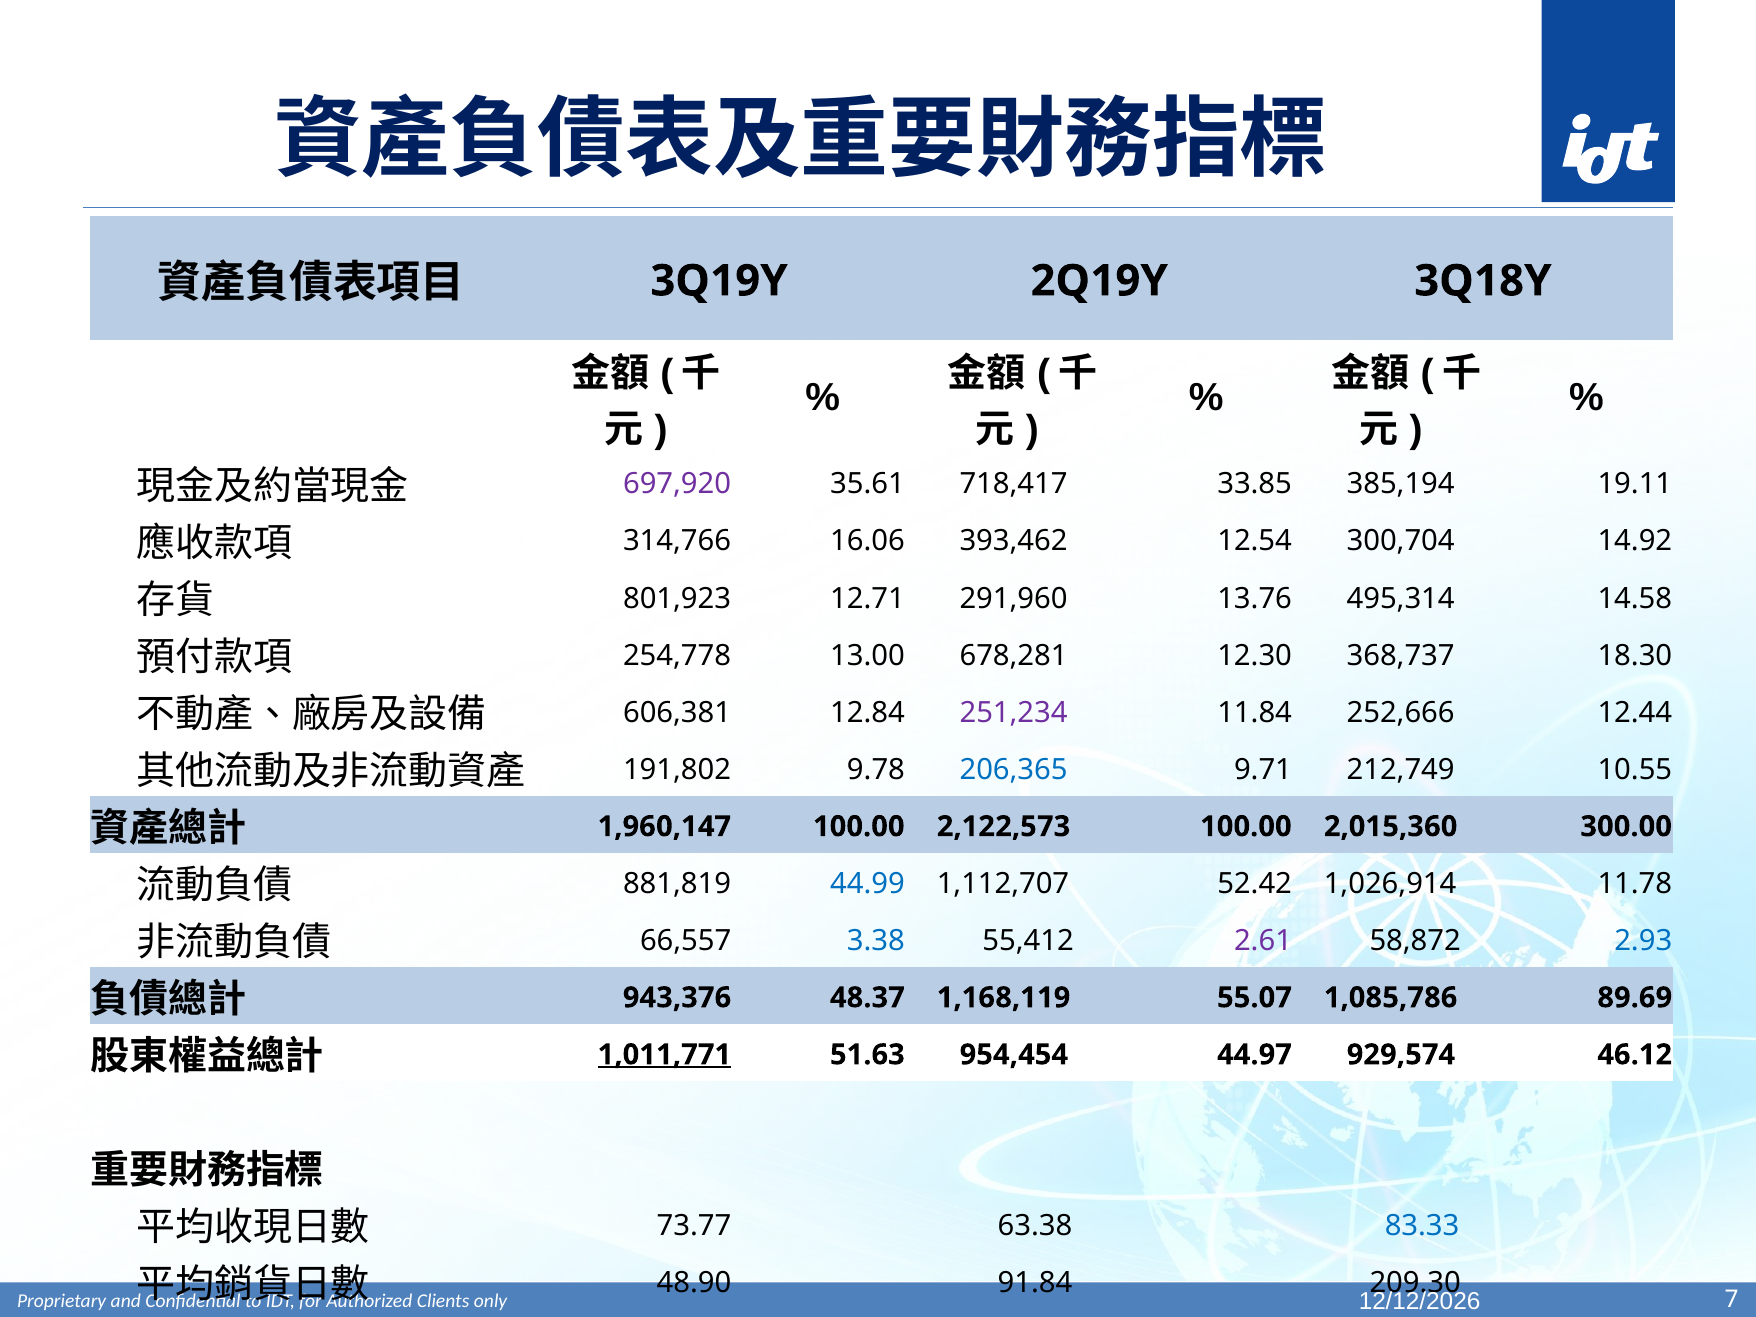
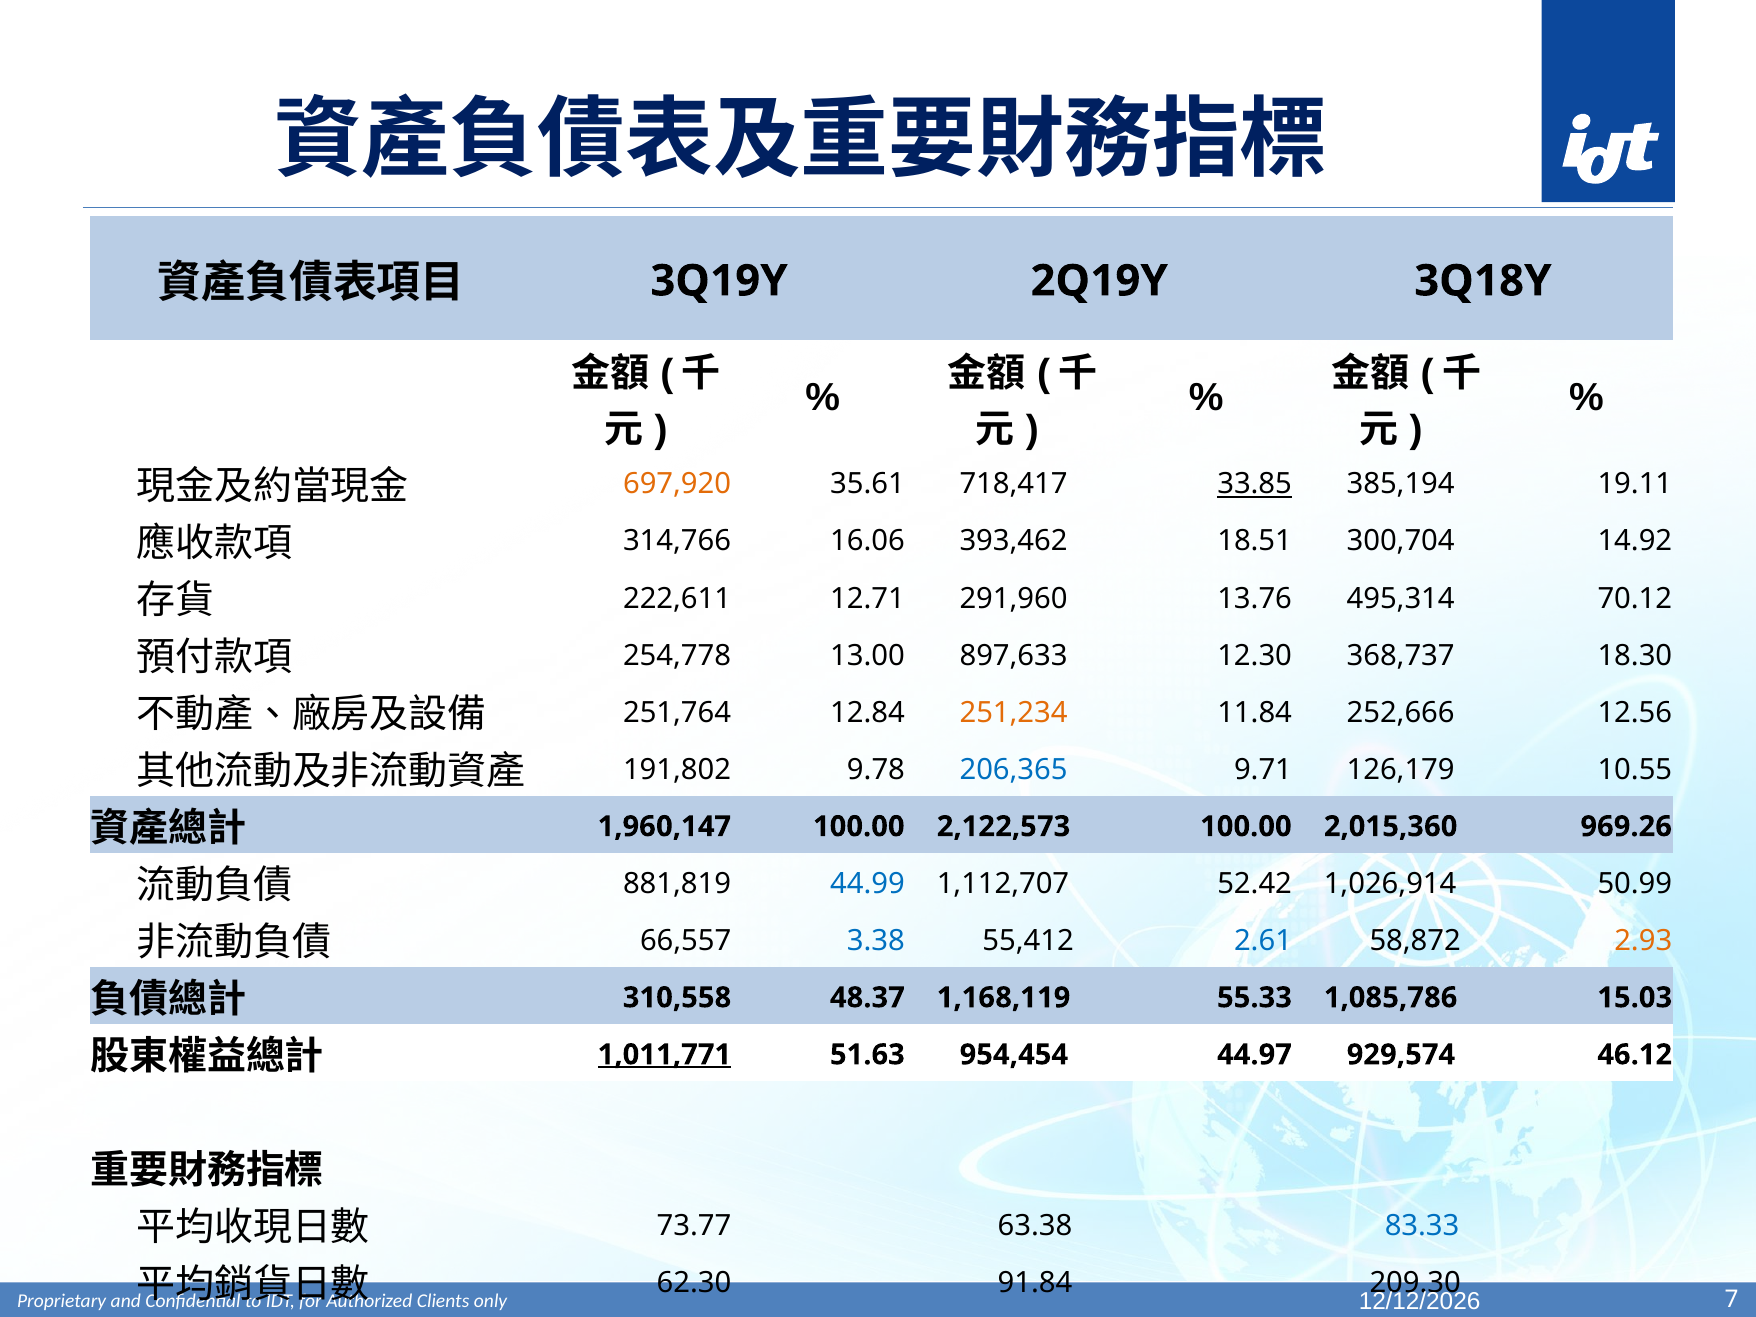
697,920 colour: purple -> orange (677, 484)
33.85 underline: none -> present (1255, 484)
12.54: 12.54 -> 18.51 (1255, 541)
801,923: 801,923 -> 222,611 (677, 598)
14.58: 14.58 -> 70.12 (1635, 598)
678,281: 678,281 -> 897,633 (1014, 655)
606,381: 606,381 -> 251,764 (677, 712)
251,234 colour: purple -> orange (1014, 712)
12.44: 12.44 -> 12.56 (1635, 712)
212,749: 212,749 -> 126,179 (1401, 769)
300.00: 300.00 -> 969.26 (1626, 827)
11.78: 11.78 -> 50.99 (1635, 884)
2.61 colour: purple -> blue (1263, 941)
2.93 colour: blue -> orange (1643, 941)
943,376: 943,376 -> 310,558 (677, 998)
55.07: 55.07 -> 55.33 (1255, 998)
89.69: 89.69 -> 15.03 (1635, 998)
48.90: 48.90 -> 62.30 (694, 1283)
